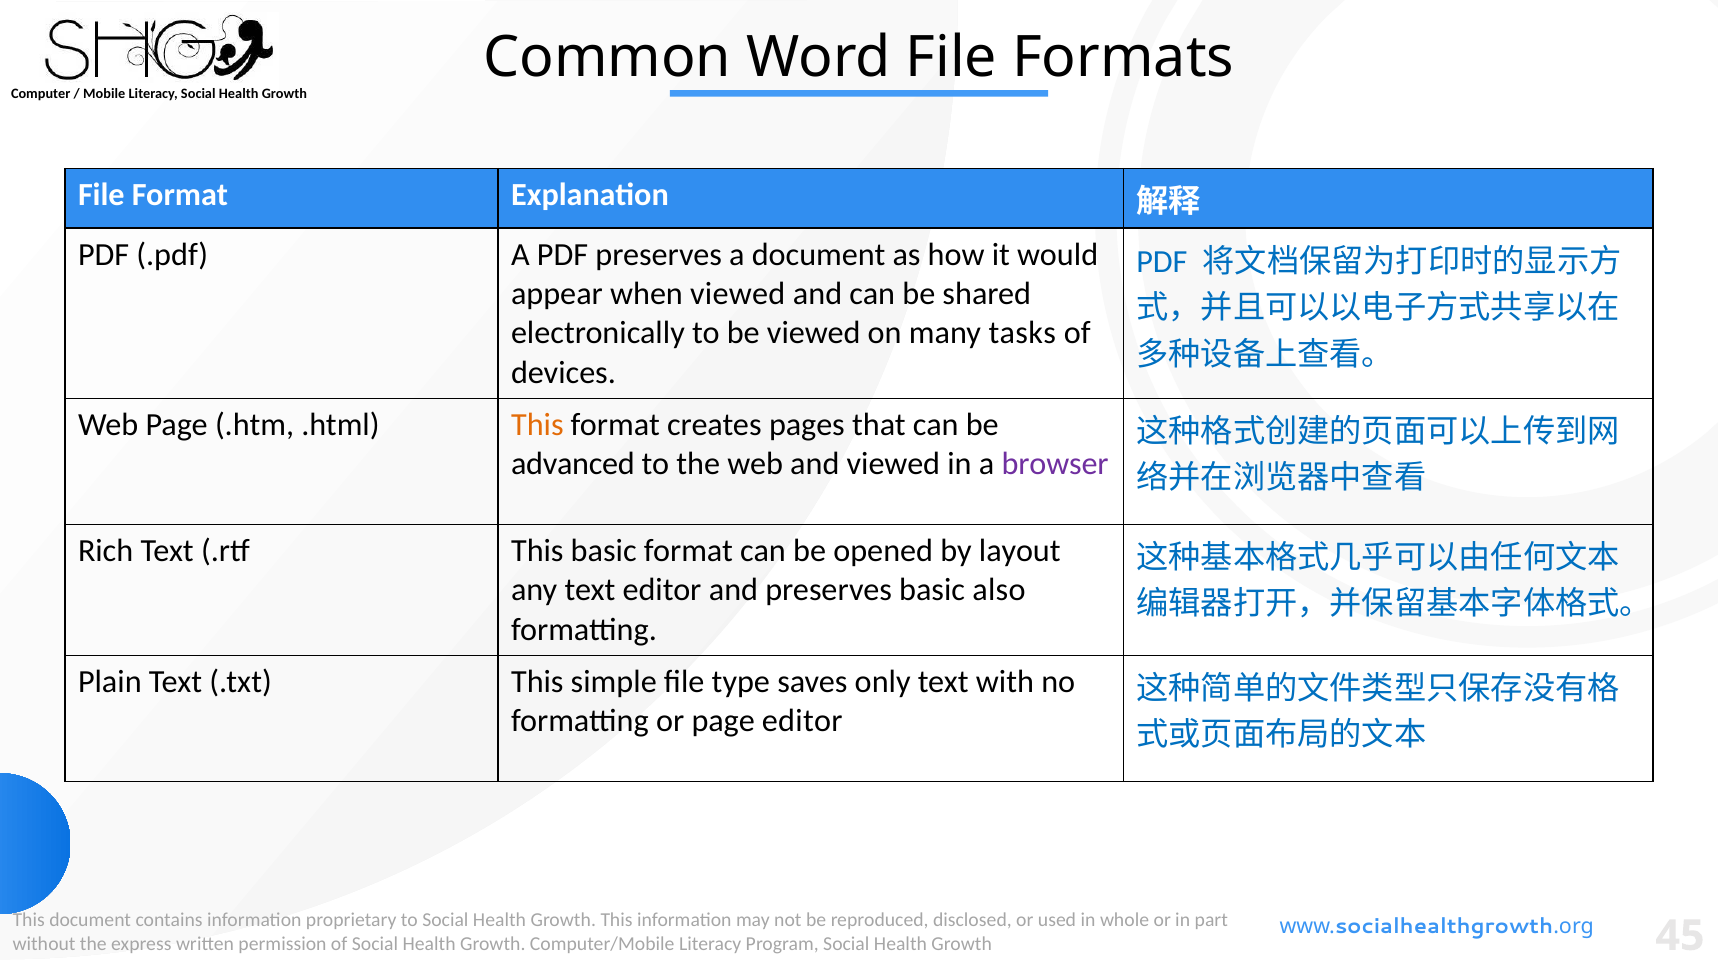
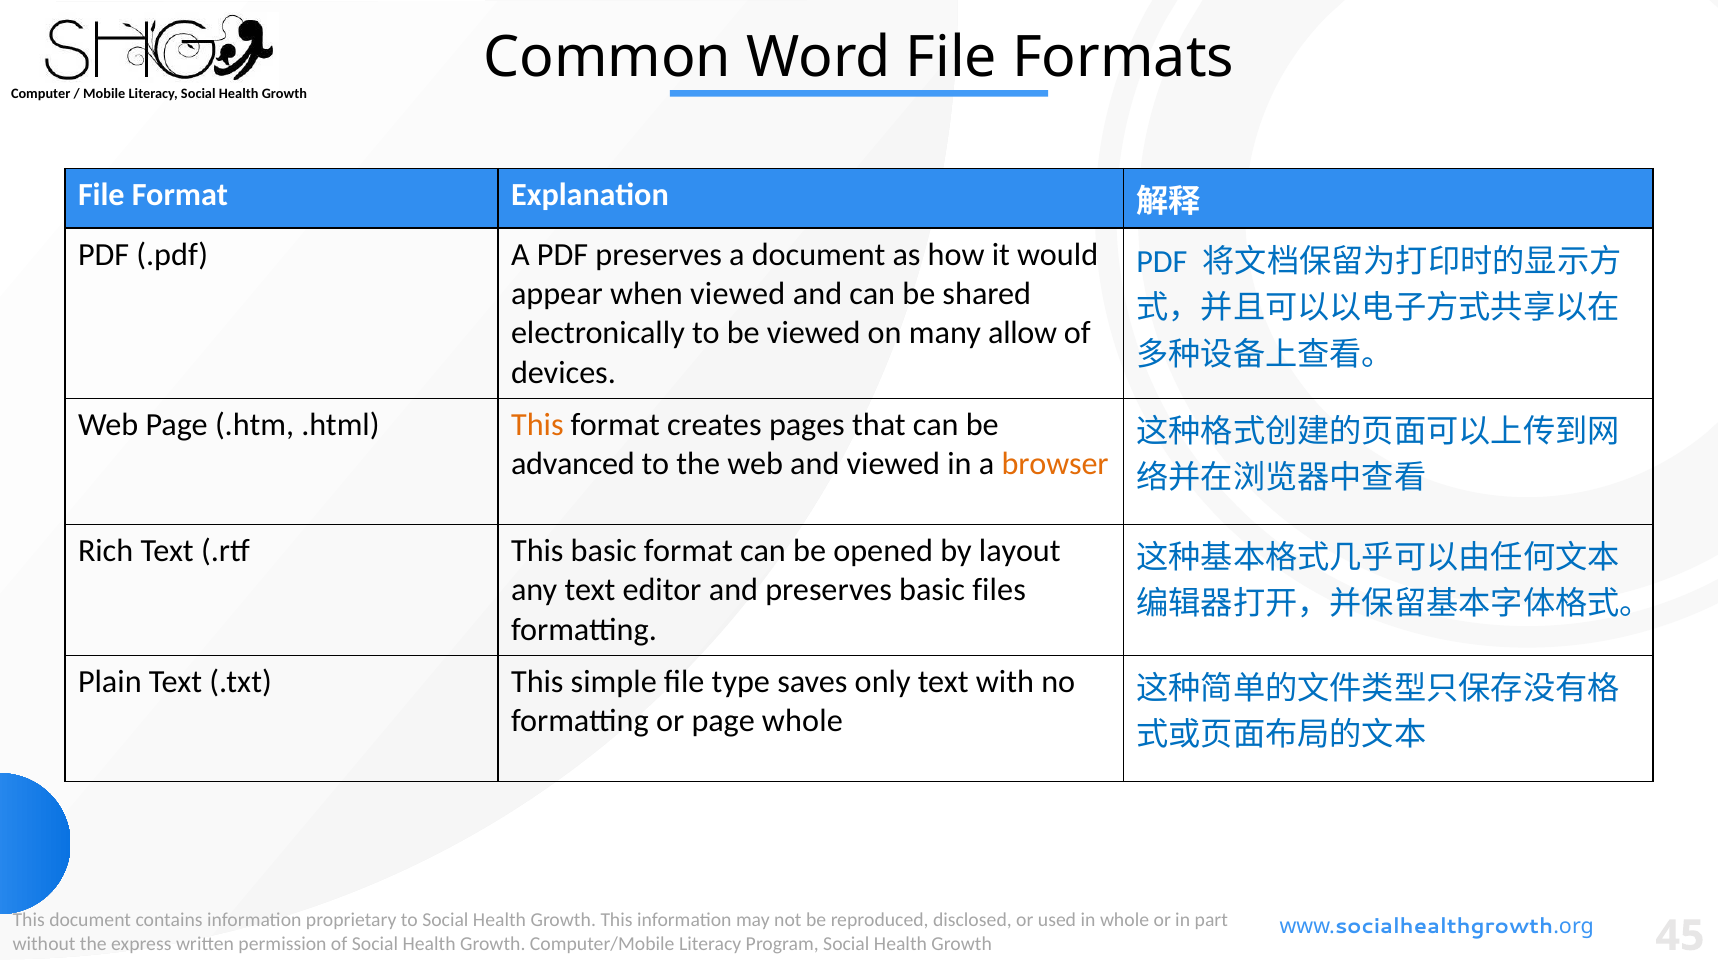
tasks: tasks -> allow (1023, 333)
browser colour: purple -> orange (1055, 464)
also: also -> files (999, 591)
page editor: editor -> whole (802, 721)
